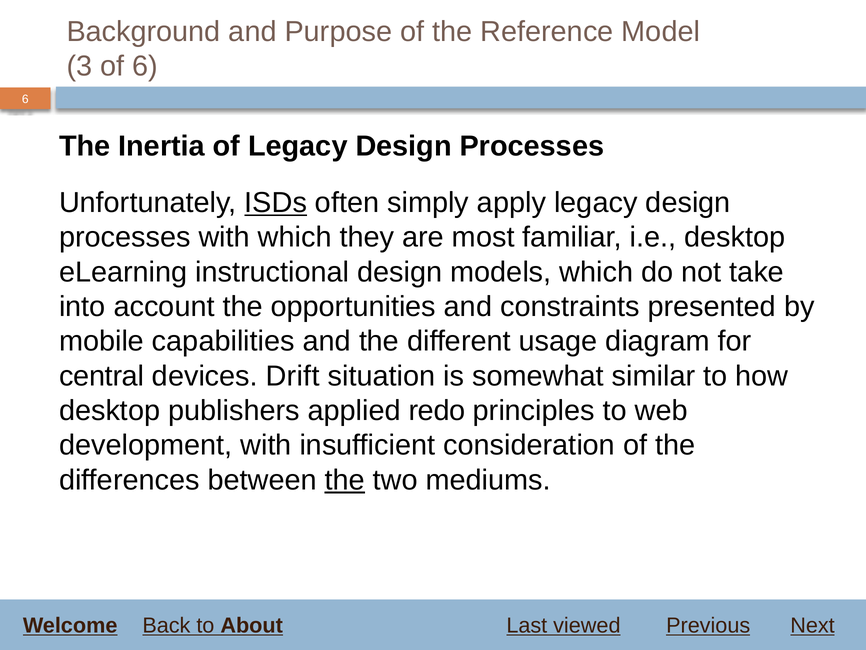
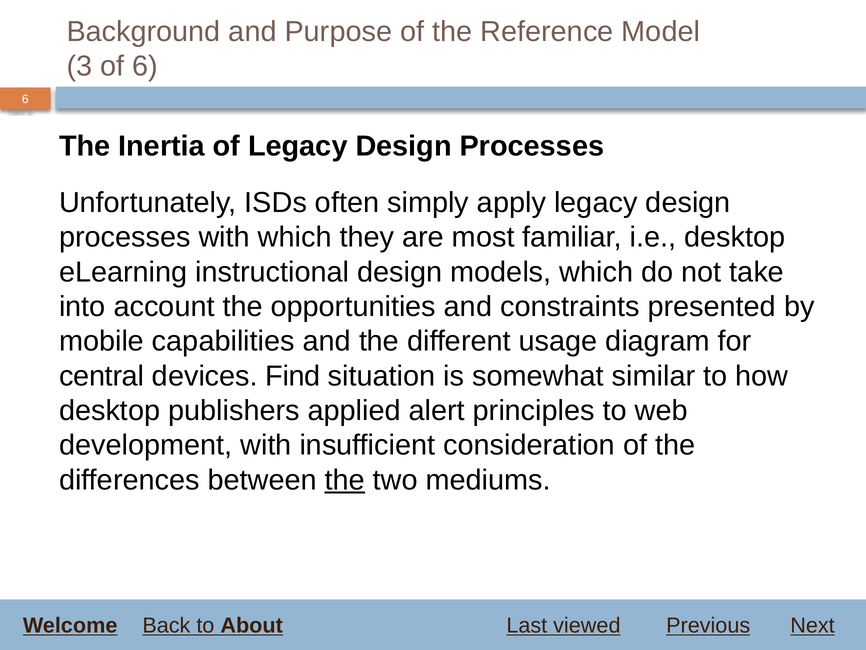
ISDs underline: present -> none (276, 203)
Drift: Drift -> Find (293, 376)
redo: redo -> alert (437, 410)
